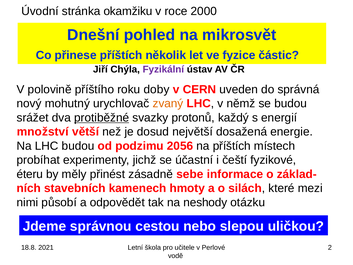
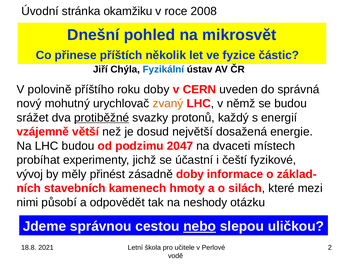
2000: 2000 -> 2008 (204, 11)
Fyzikální colour: purple -> blue (163, 69)
množství: množství -> vzájemně (43, 132)
2056: 2056 -> 2047 (180, 146)
na příštích: příštích -> dvaceti (232, 146)
éteru: éteru -> vývoj (30, 174)
zásadně sebe: sebe -> doby (190, 174)
nebo underline: none -> present (200, 226)
